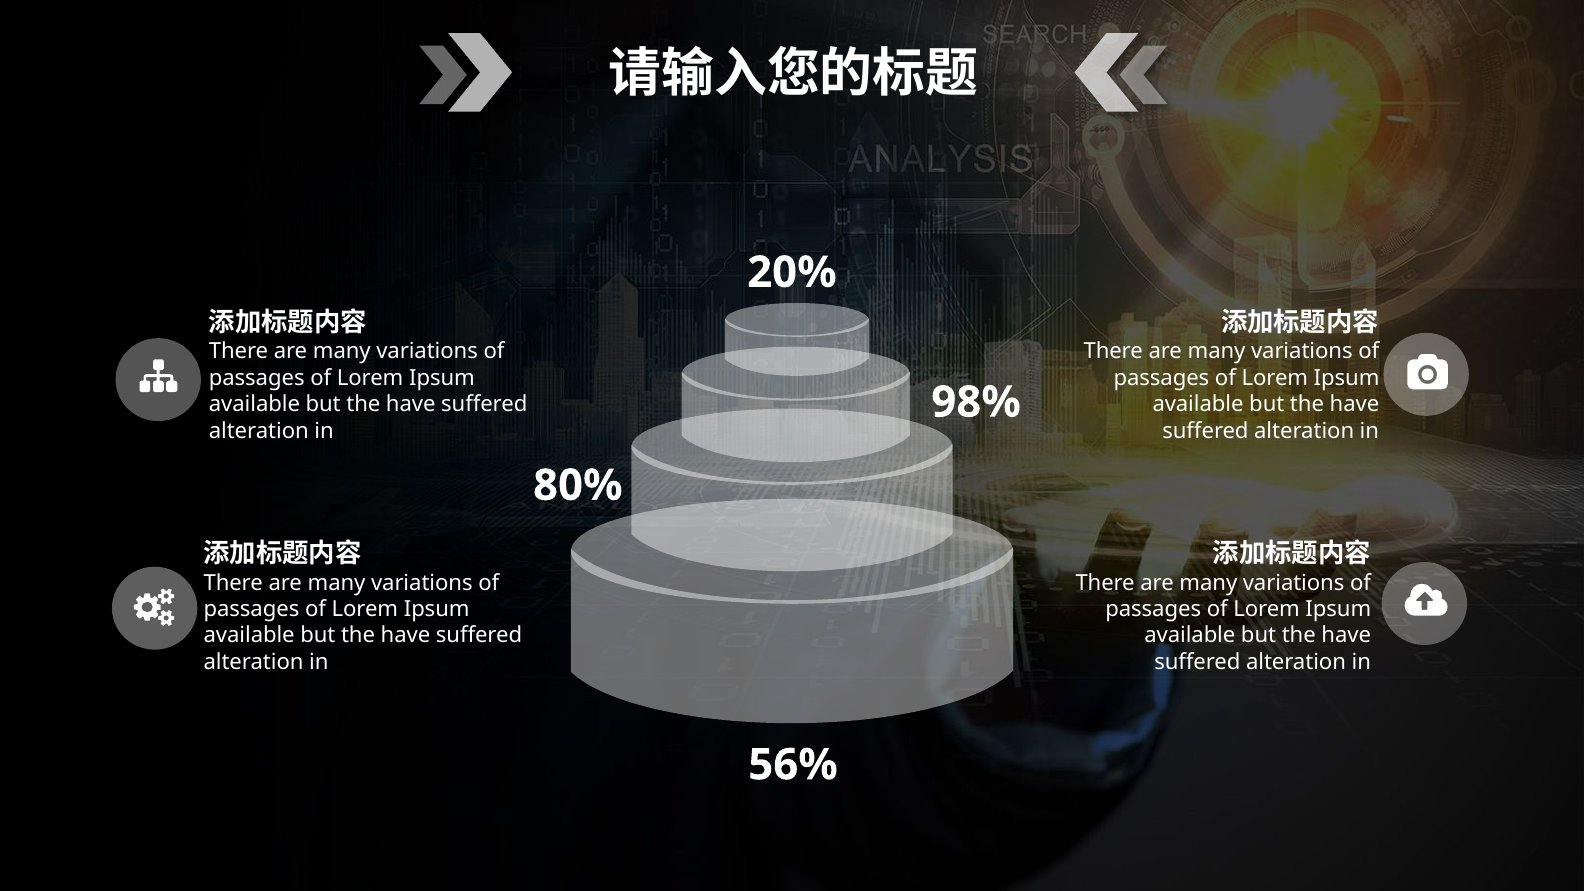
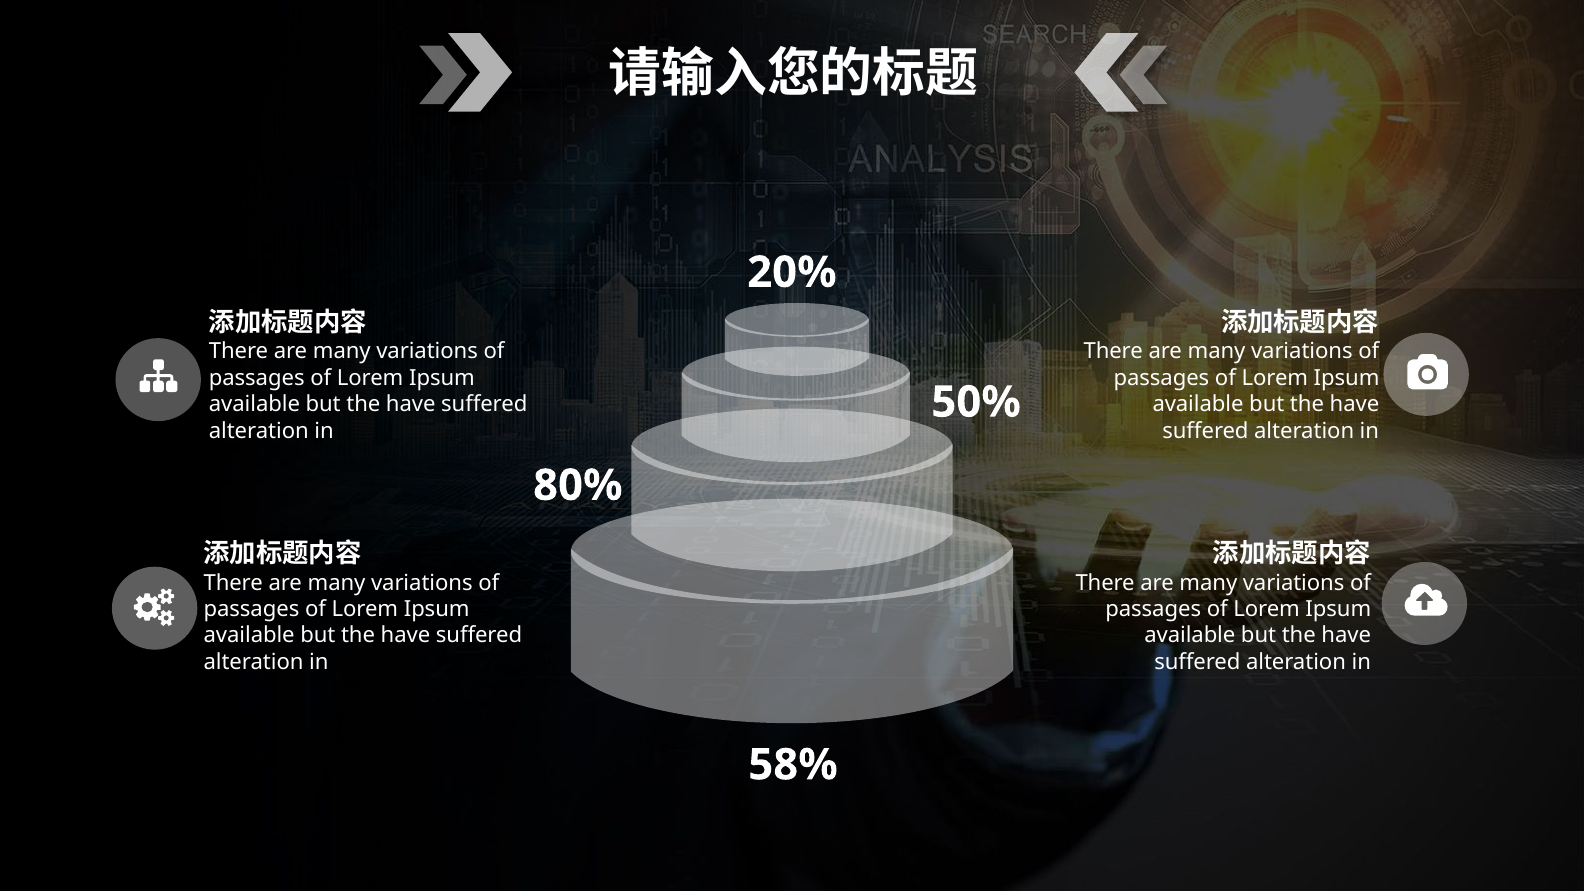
98%: 98% -> 50% (976, 402)
56%: 56% -> 58% (793, 765)
